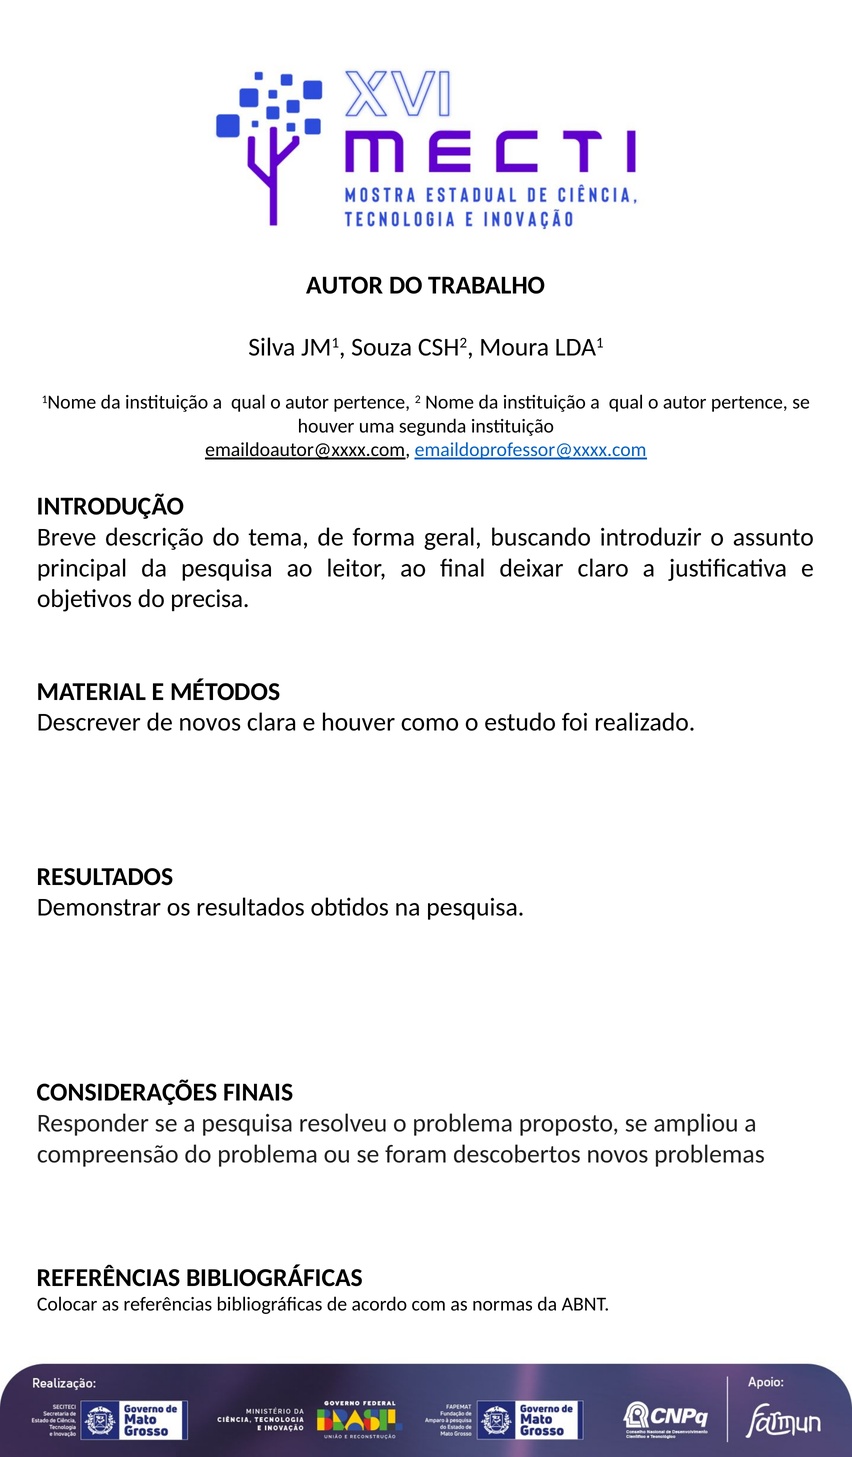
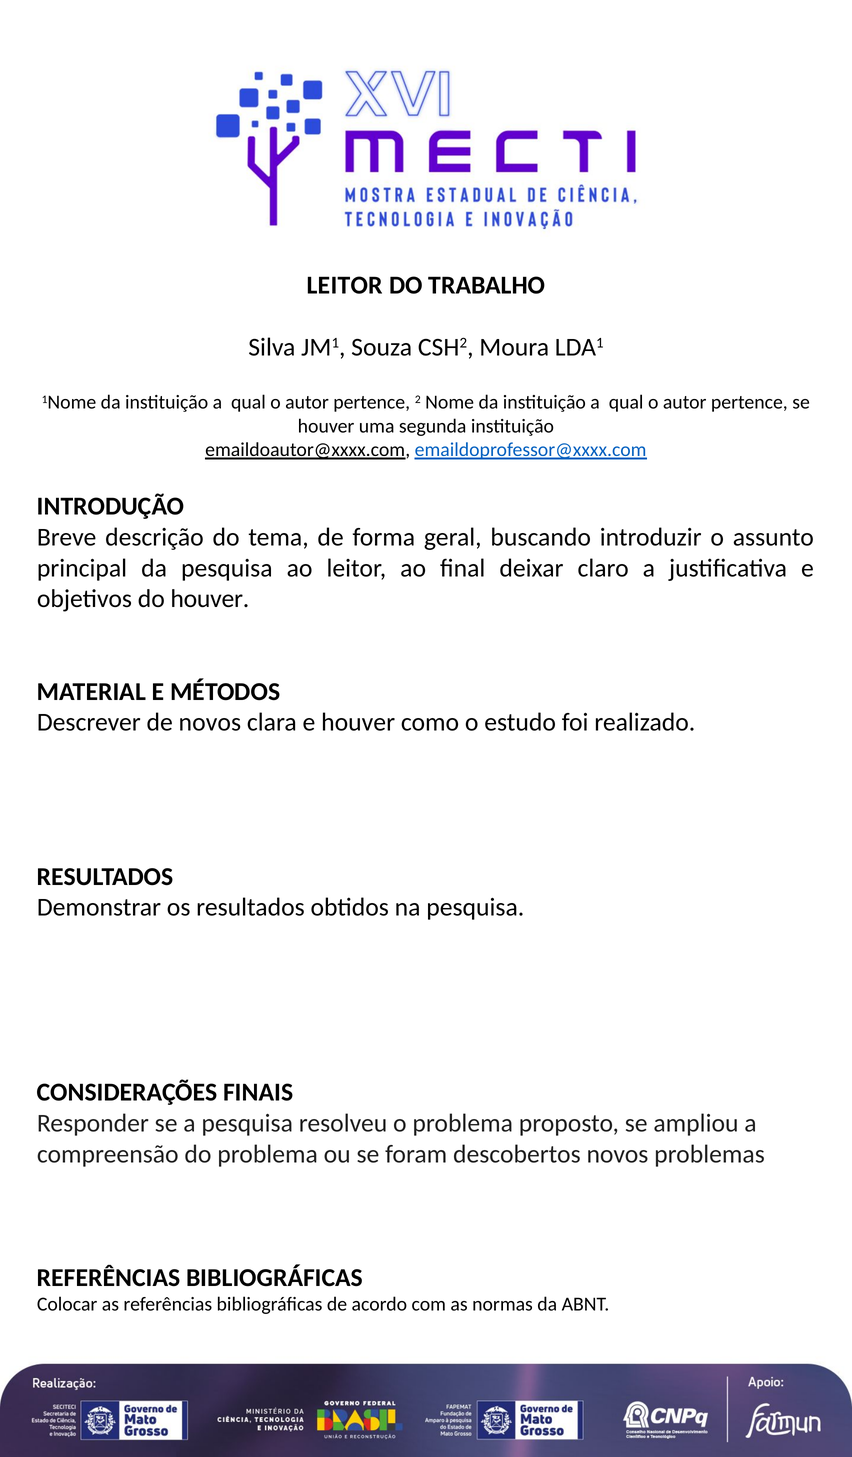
AUTOR: AUTOR -> LEITOR (345, 285)
do precisa: precisa -> houver (210, 599)
